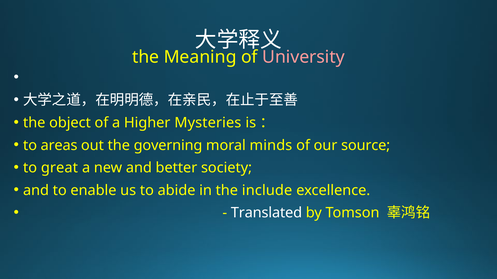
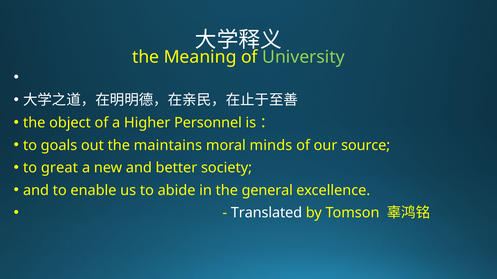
University colour: pink -> light green (304, 57)
Mysteries: Mysteries -> Personnel (208, 123)
areas: areas -> goals (59, 146)
governing: governing -> maintains (168, 146)
include: include -> general (267, 191)
